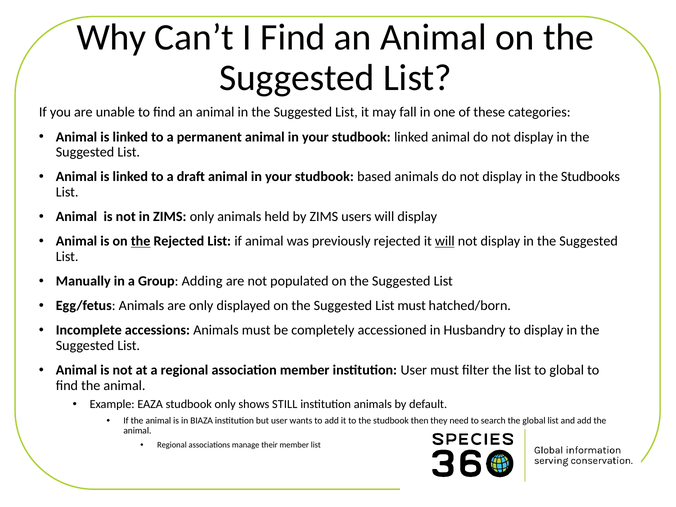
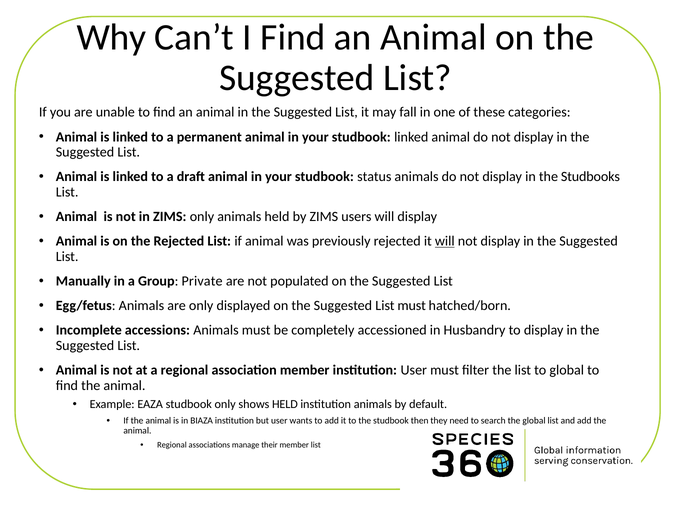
based: based -> status (374, 177)
the underline: present -> none (141, 241)
Adding: Adding -> Private (202, 281)
shows STILL: STILL -> HELD (285, 404)
